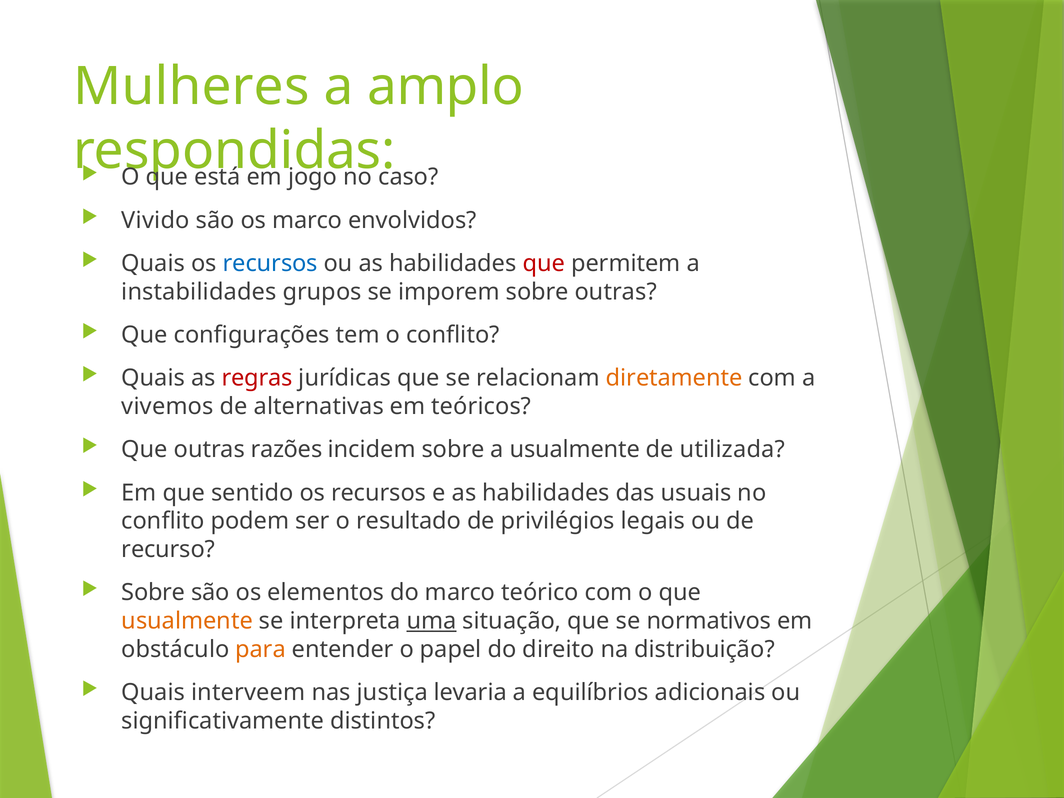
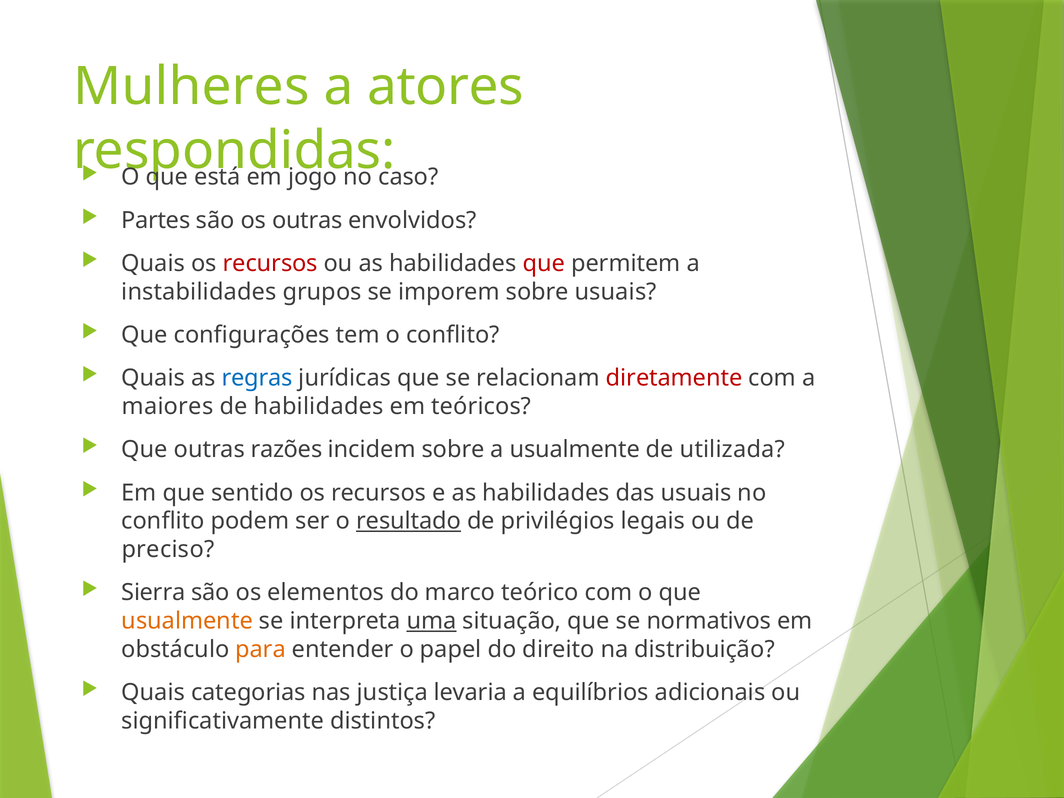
amplo: amplo -> atores (445, 87)
Vivido: Vivido -> Partes (156, 220)
os marco: marco -> outras (307, 220)
recursos colour: blue -> red (270, 263)
sobre outras: outras -> usuais (616, 292)
regras colour: red -> blue (257, 378)
diretamente colour: orange -> red (674, 378)
vivemos: vivemos -> maiores (168, 406)
de alternativas: alternativas -> habilidades (319, 406)
resultado underline: none -> present (409, 521)
recurso: recurso -> preciso (168, 549)
Sobre: Sobre -> Sierra (153, 593)
interveem: interveem -> categorias (248, 692)
